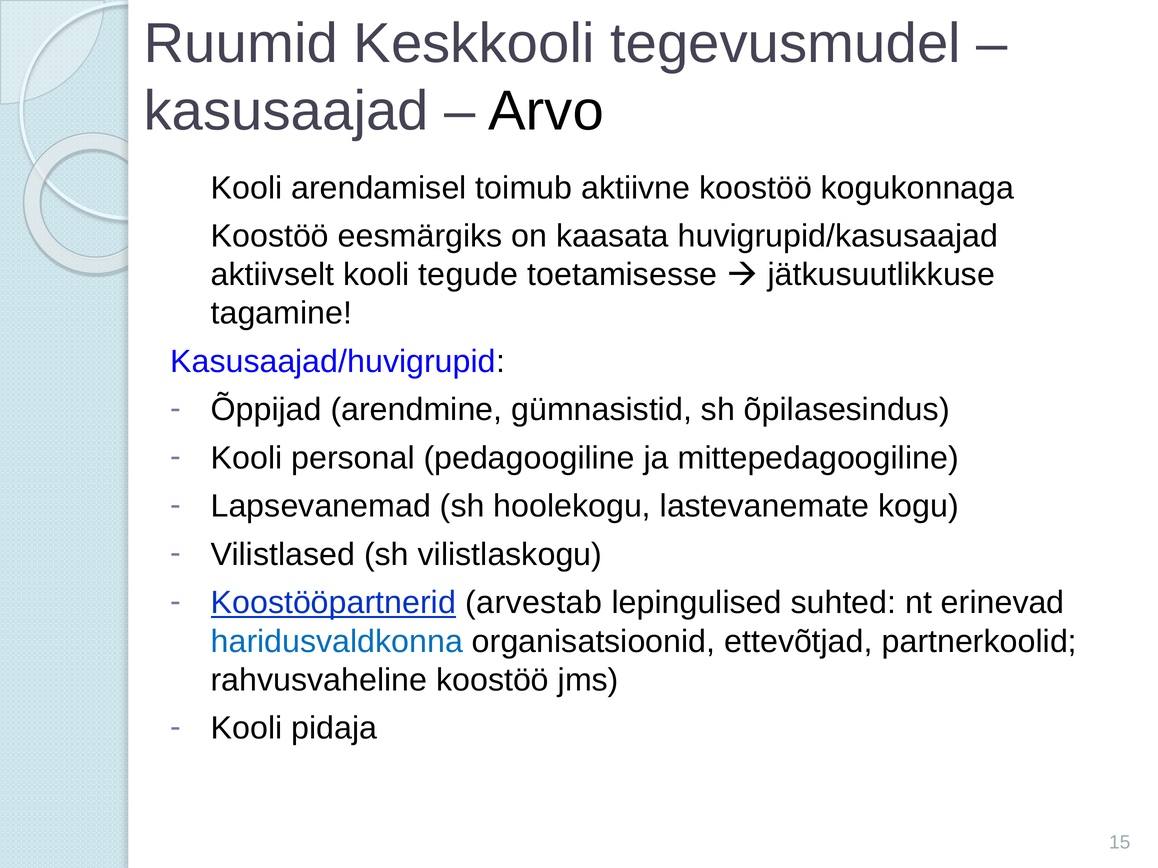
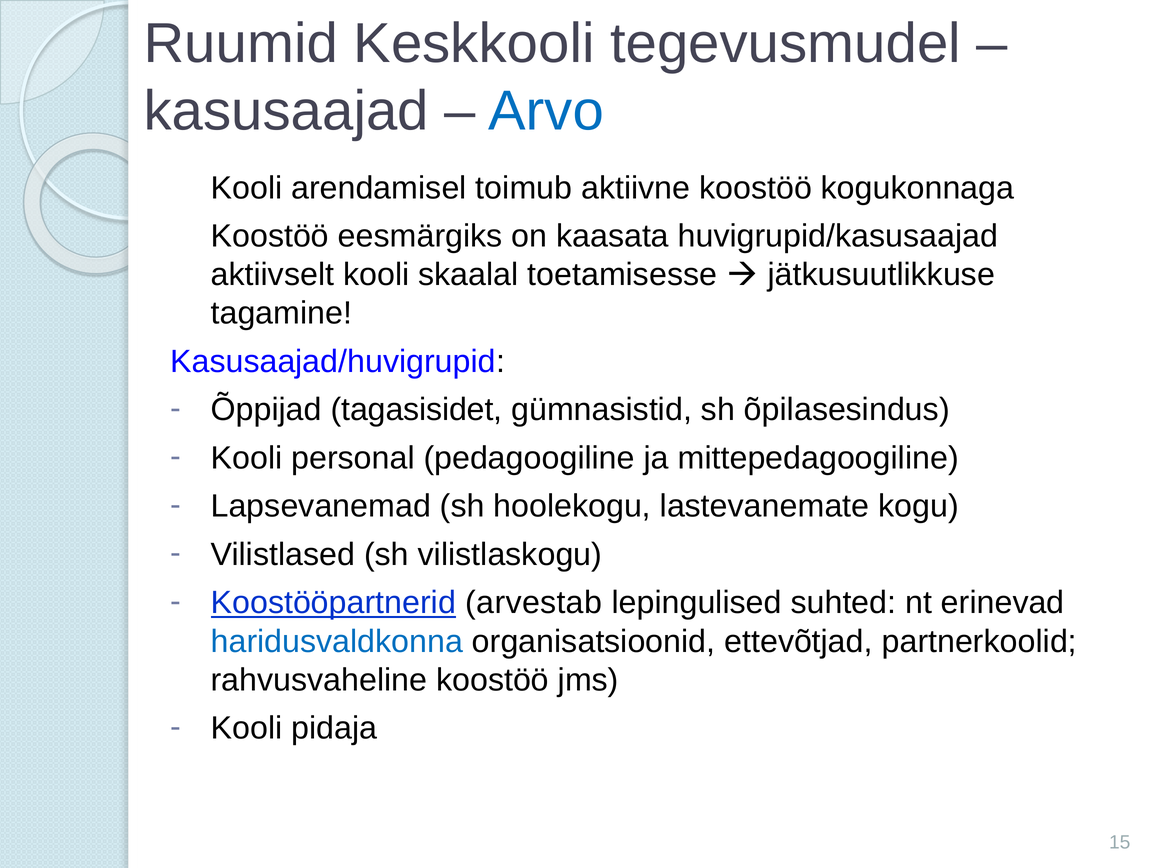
Arvo colour: black -> blue (546, 111)
tegude: tegude -> skaalal (468, 275)
arendmine: arendmine -> tagasisidet (417, 410)
